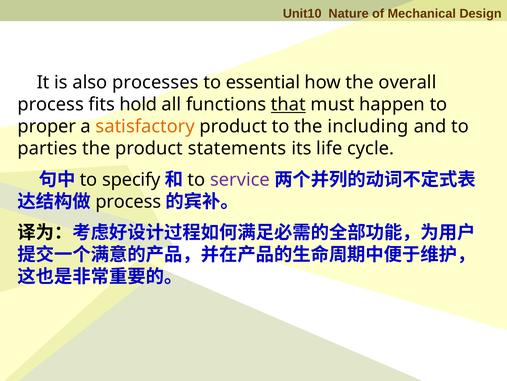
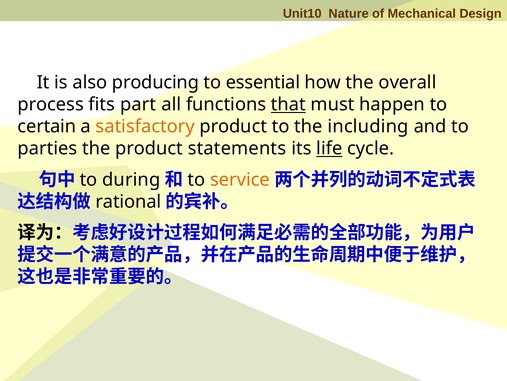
processes: processes -> producing (155, 82)
hold: hold -> part (138, 104)
proper: proper -> certain (47, 126)
life underline: none -> present (329, 148)
specify: specify -> during (131, 179)
service colour: purple -> orange (240, 179)
process: process -> rational (128, 201)
